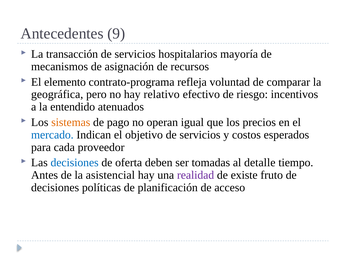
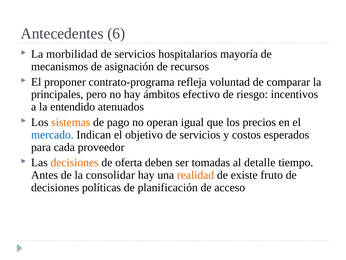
9: 9 -> 6 (116, 33)
transacción: transacción -> morbilidad (72, 54)
elemento: elemento -> proponer (65, 82)
geográfica: geográfica -> principales (57, 94)
relativo: relativo -> ámbitos (162, 94)
decisiones colour: blue -> orange (75, 162)
asistencial: asistencial -> consolidar (110, 175)
realidad colour: purple -> orange (196, 175)
